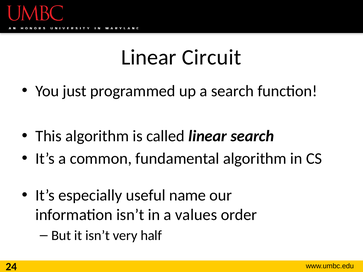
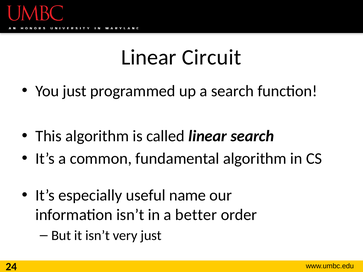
values: values -> better (196, 215)
very half: half -> just (151, 236)
